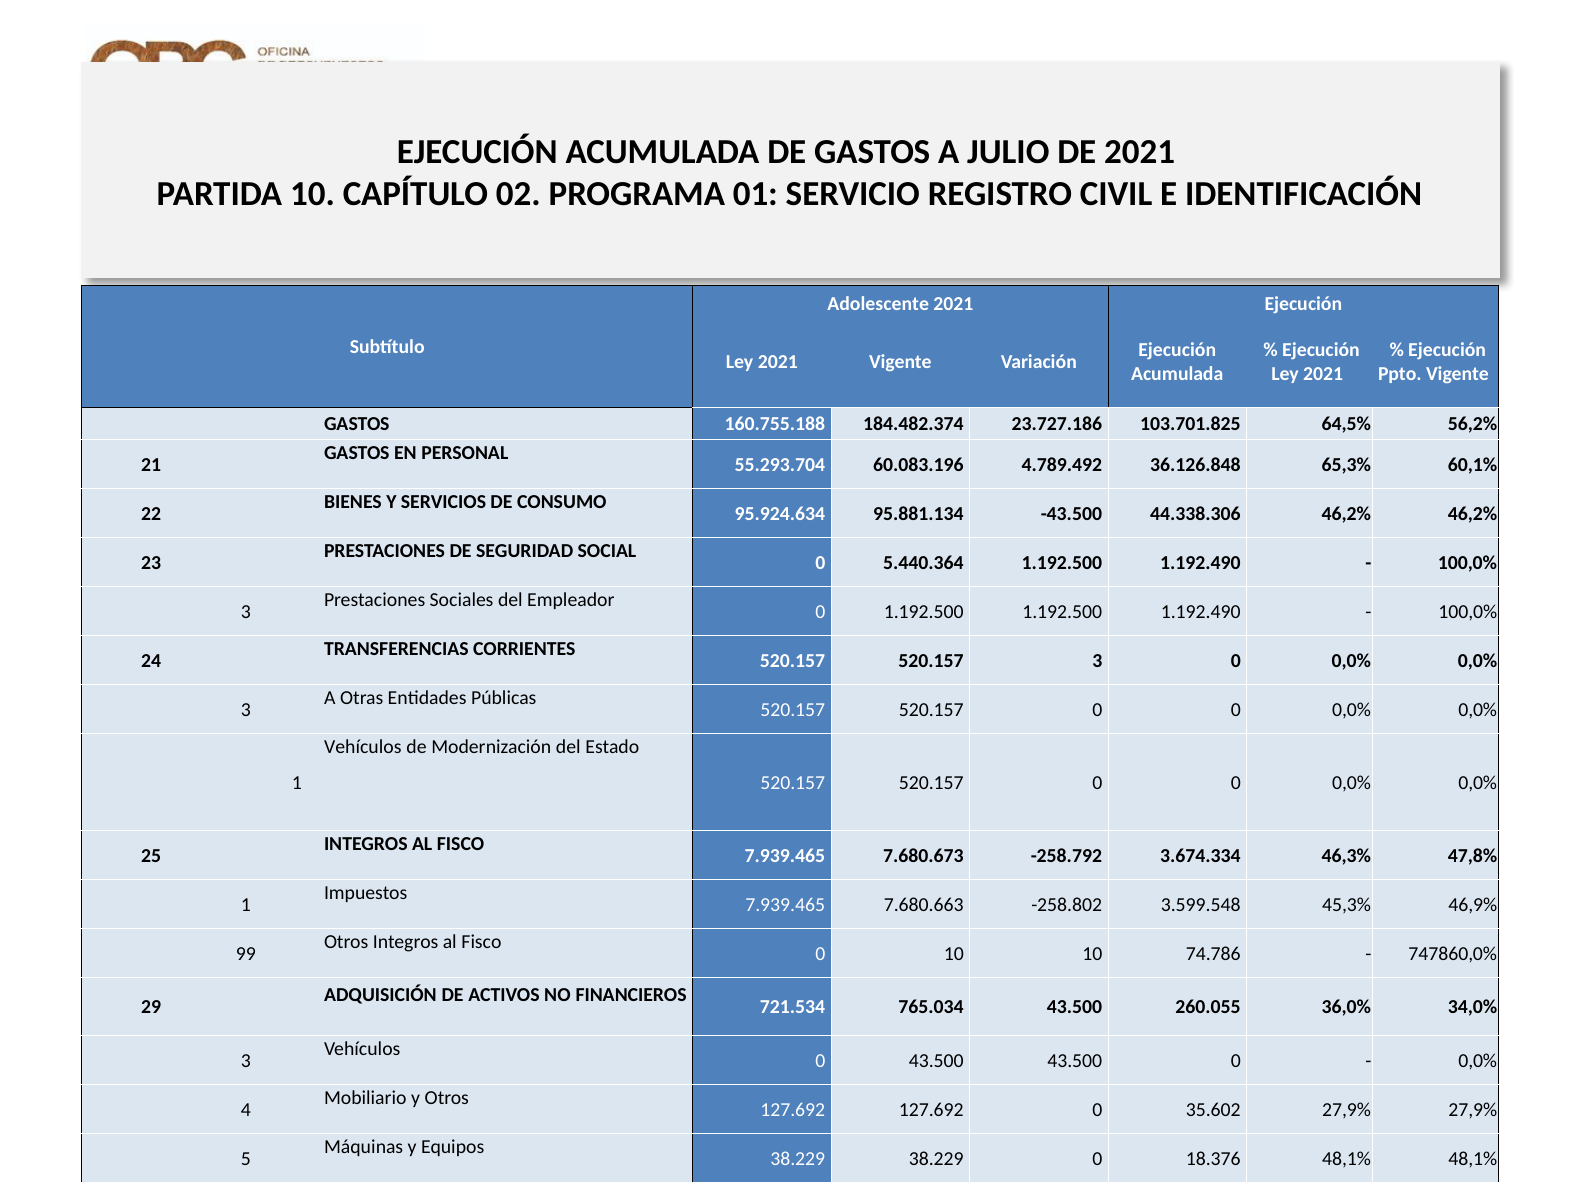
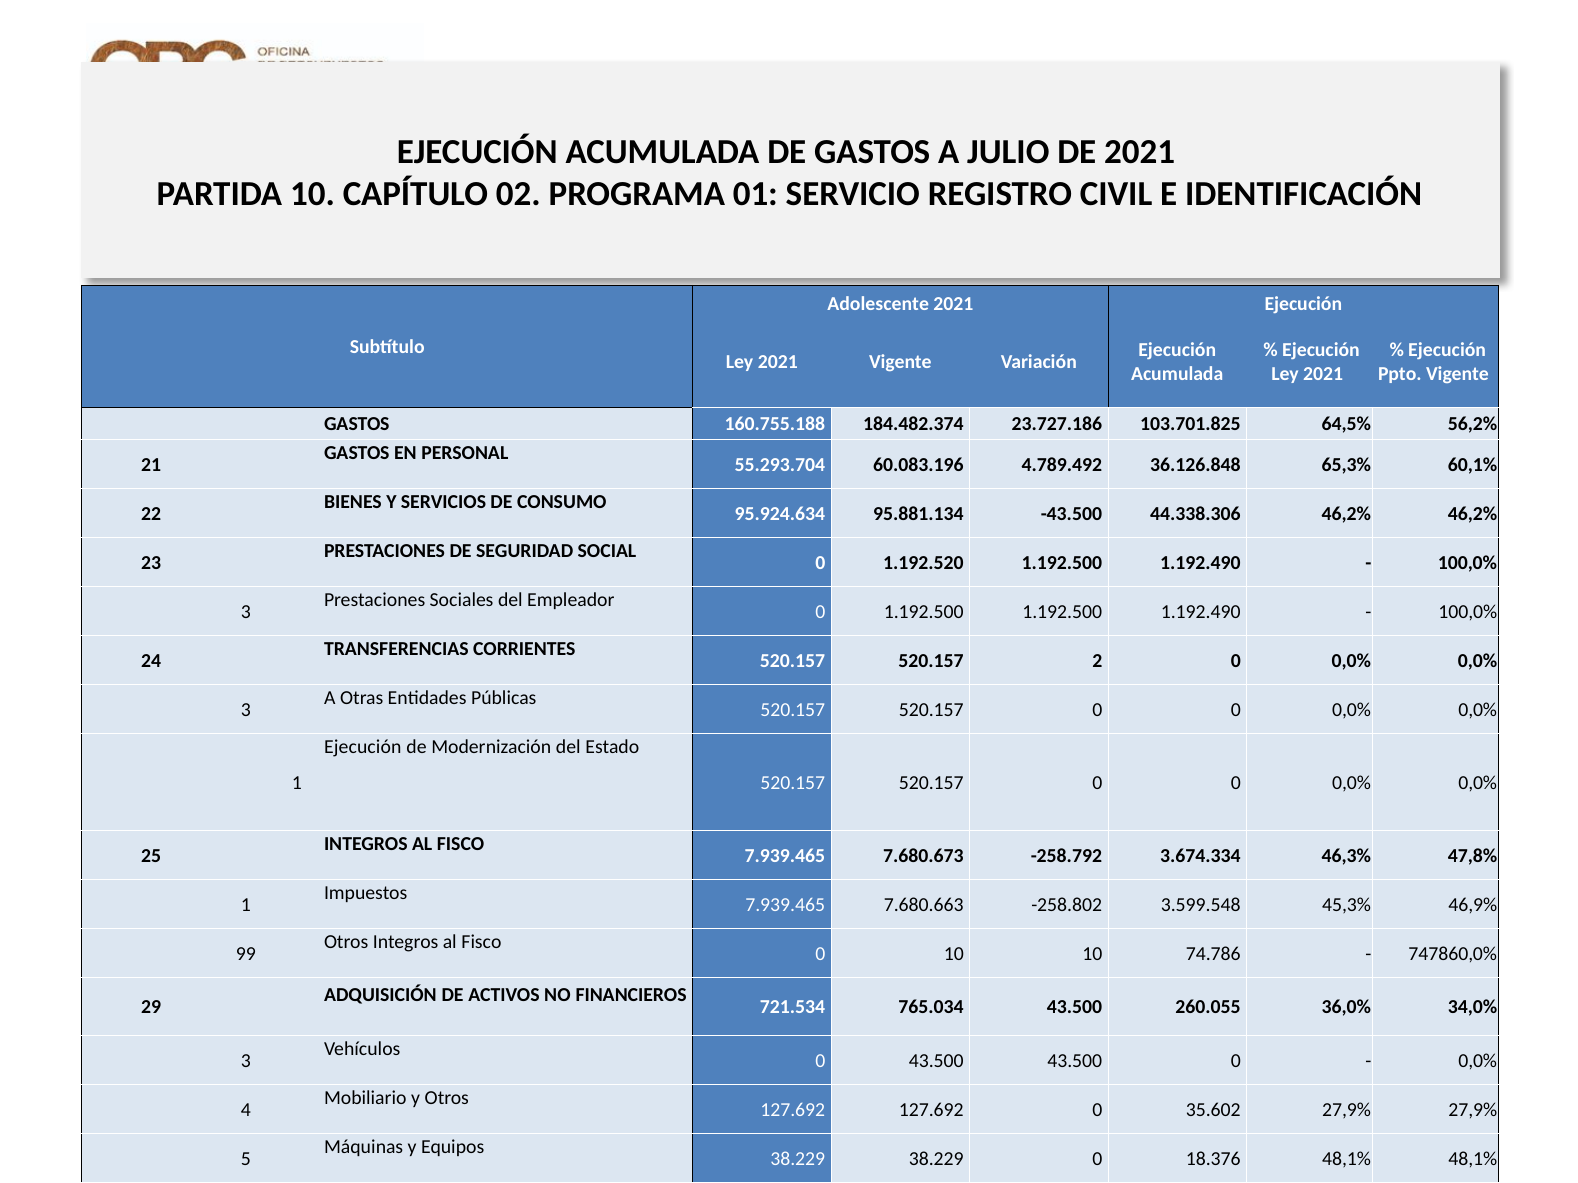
5.440.364: 5.440.364 -> 1.192.520 (923, 563)
520.157 3: 3 -> 2 (1097, 661)
Vehículos: Vehículos -> Ejecución (363, 748)
